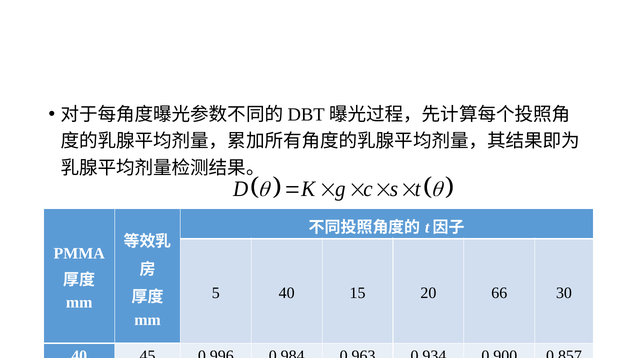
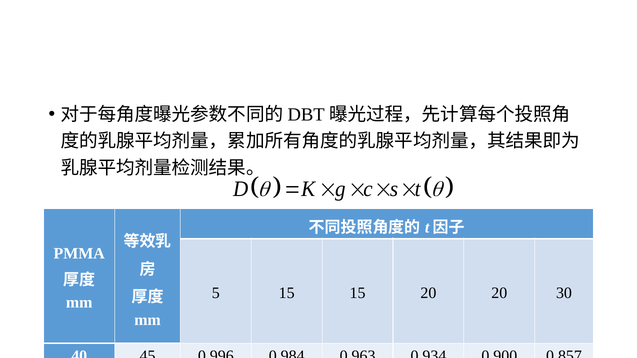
5 40: 40 -> 15 (287, 293)
20 66: 66 -> 20 (499, 293)
